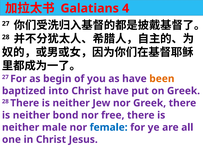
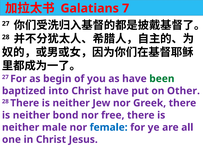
4: 4 -> 7 (126, 8)
been colour: orange -> green (162, 79)
on Greek: Greek -> Other (183, 91)
